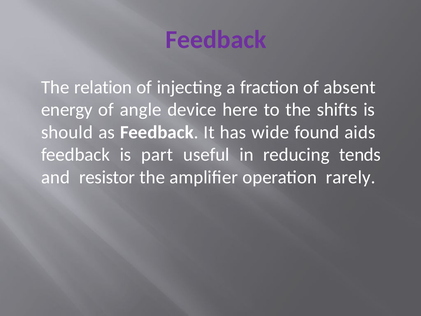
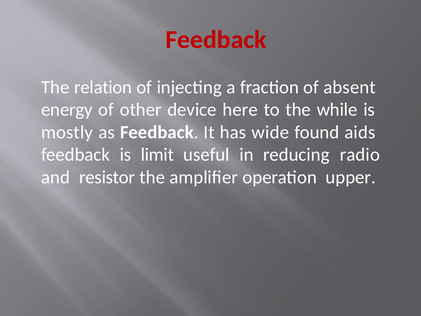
Feedback colour: purple -> red (216, 40)
angle: angle -> other (141, 110)
shifts: shifts -> while (337, 110)
should: should -> mostly (67, 132)
part: part -> limit (157, 155)
tends: tends -> radio (360, 155)
rarely: rarely -> upper (351, 177)
